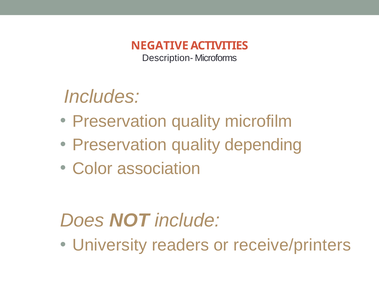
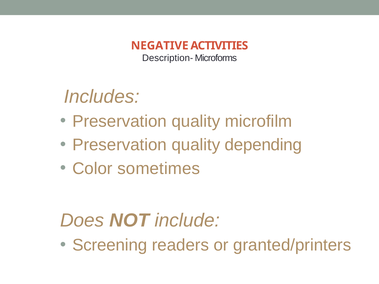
association: association -> sometimes (159, 169)
University: University -> Screening (110, 245)
receive/printers: receive/printers -> granted/printers (292, 245)
